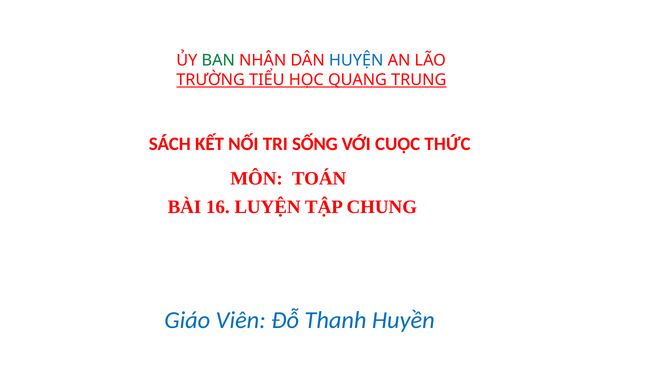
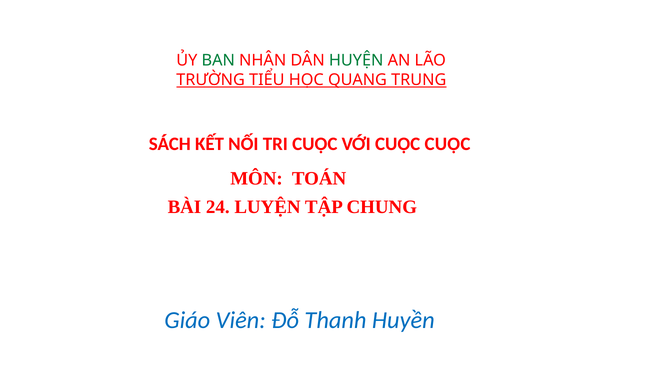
HUYỆN colour: blue -> green (356, 60)
TRI SỐNG: SỐNG -> CUỘC (315, 144)
CUỘC THỨC: THỨC -> CUỘC (448, 144)
16: 16 -> 24 (218, 208)
